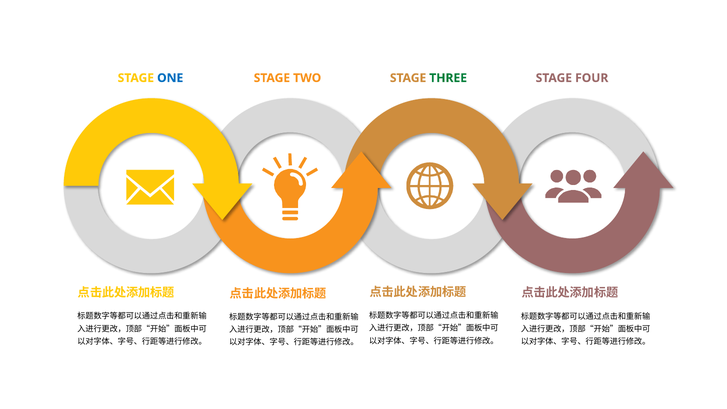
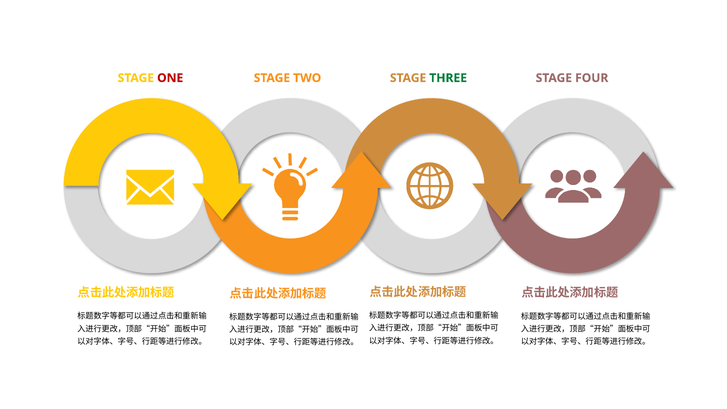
ONE colour: blue -> red (170, 78)
